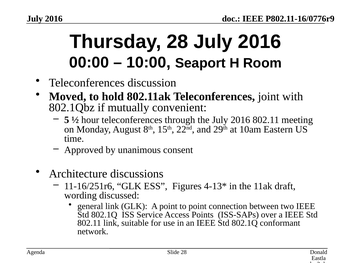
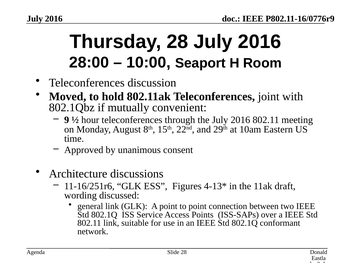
00:00: 00:00 -> 28:00 (89, 63)
5: 5 -> 9 (67, 120)
